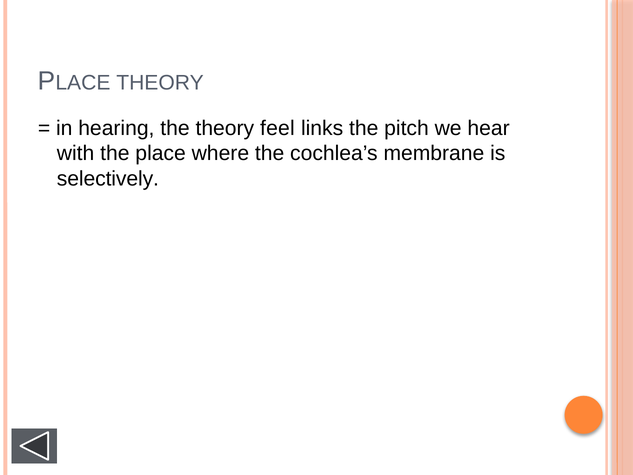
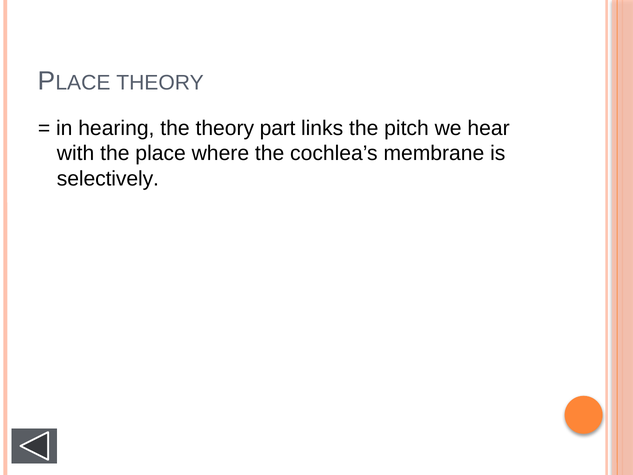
feel: feel -> part (278, 128)
